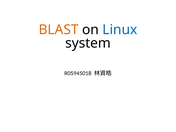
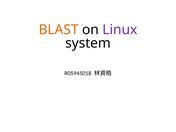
Linux colour: blue -> purple (120, 30)
